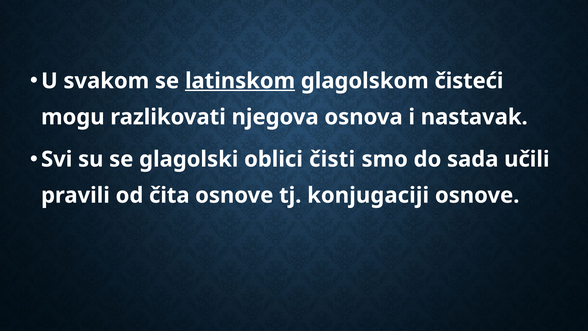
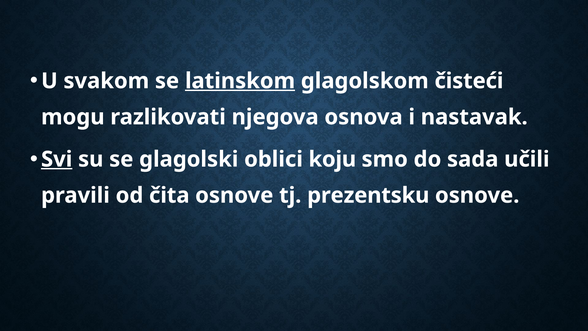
Svi underline: none -> present (57, 159)
čisti: čisti -> koju (332, 159)
konjugaciji: konjugaciji -> prezentsku (368, 195)
